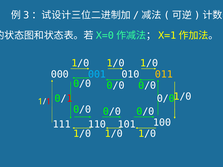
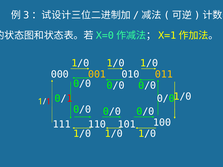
001 colour: light blue -> yellow (97, 74)
